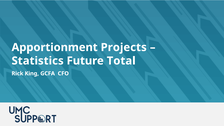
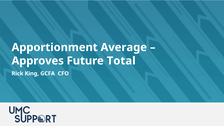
Projects: Projects -> Average (124, 47)
Statistics: Statistics -> Approves (38, 61)
